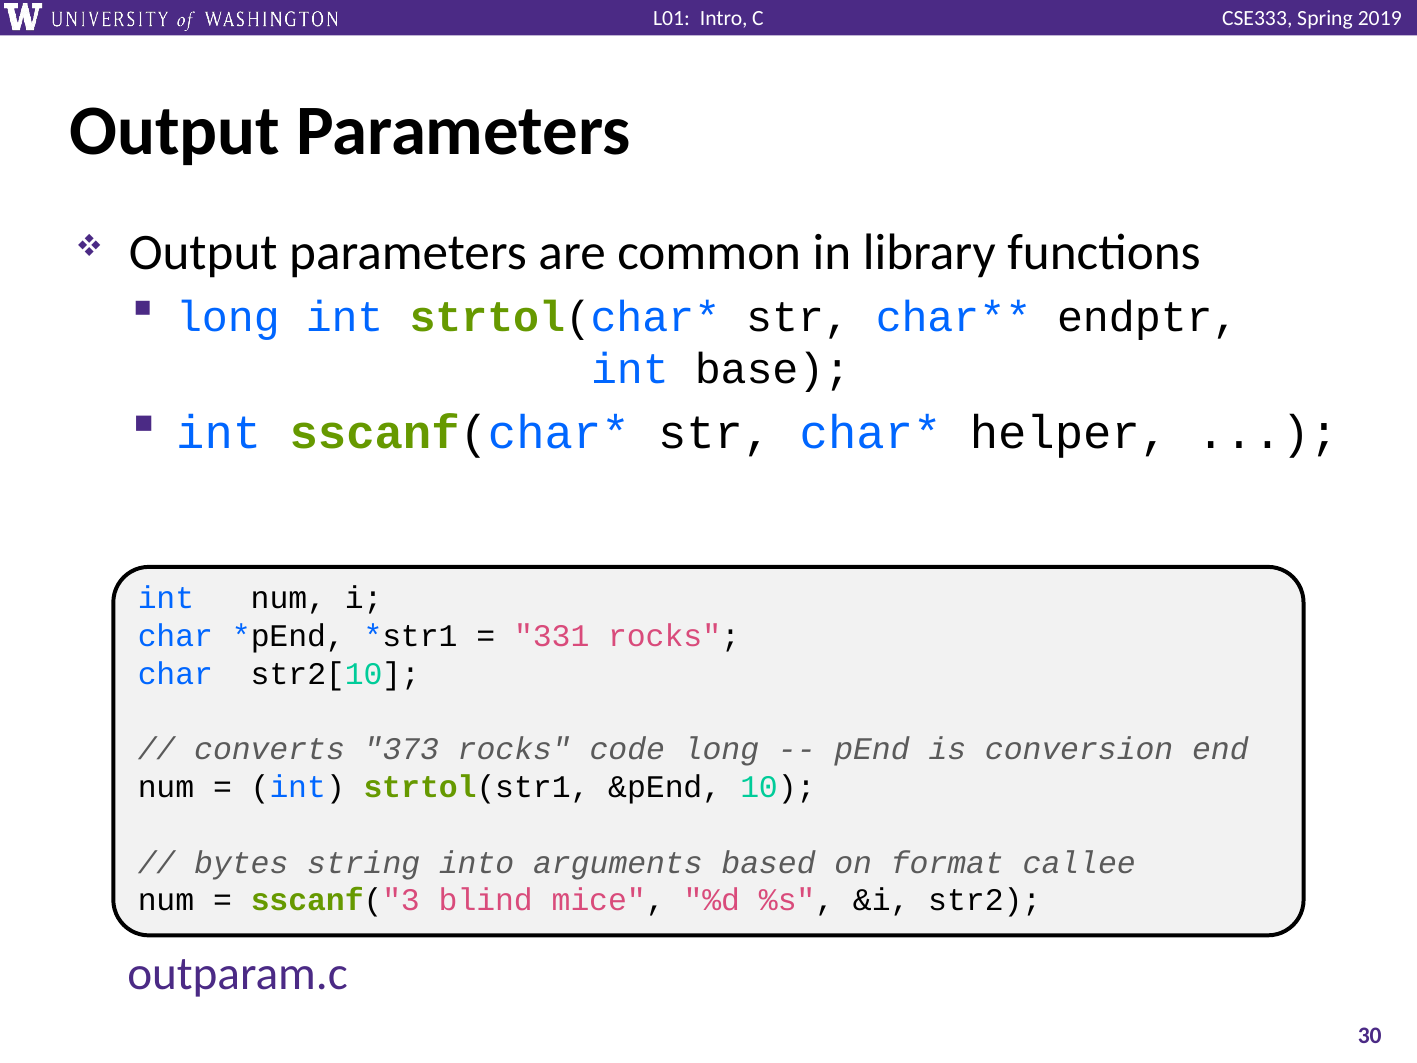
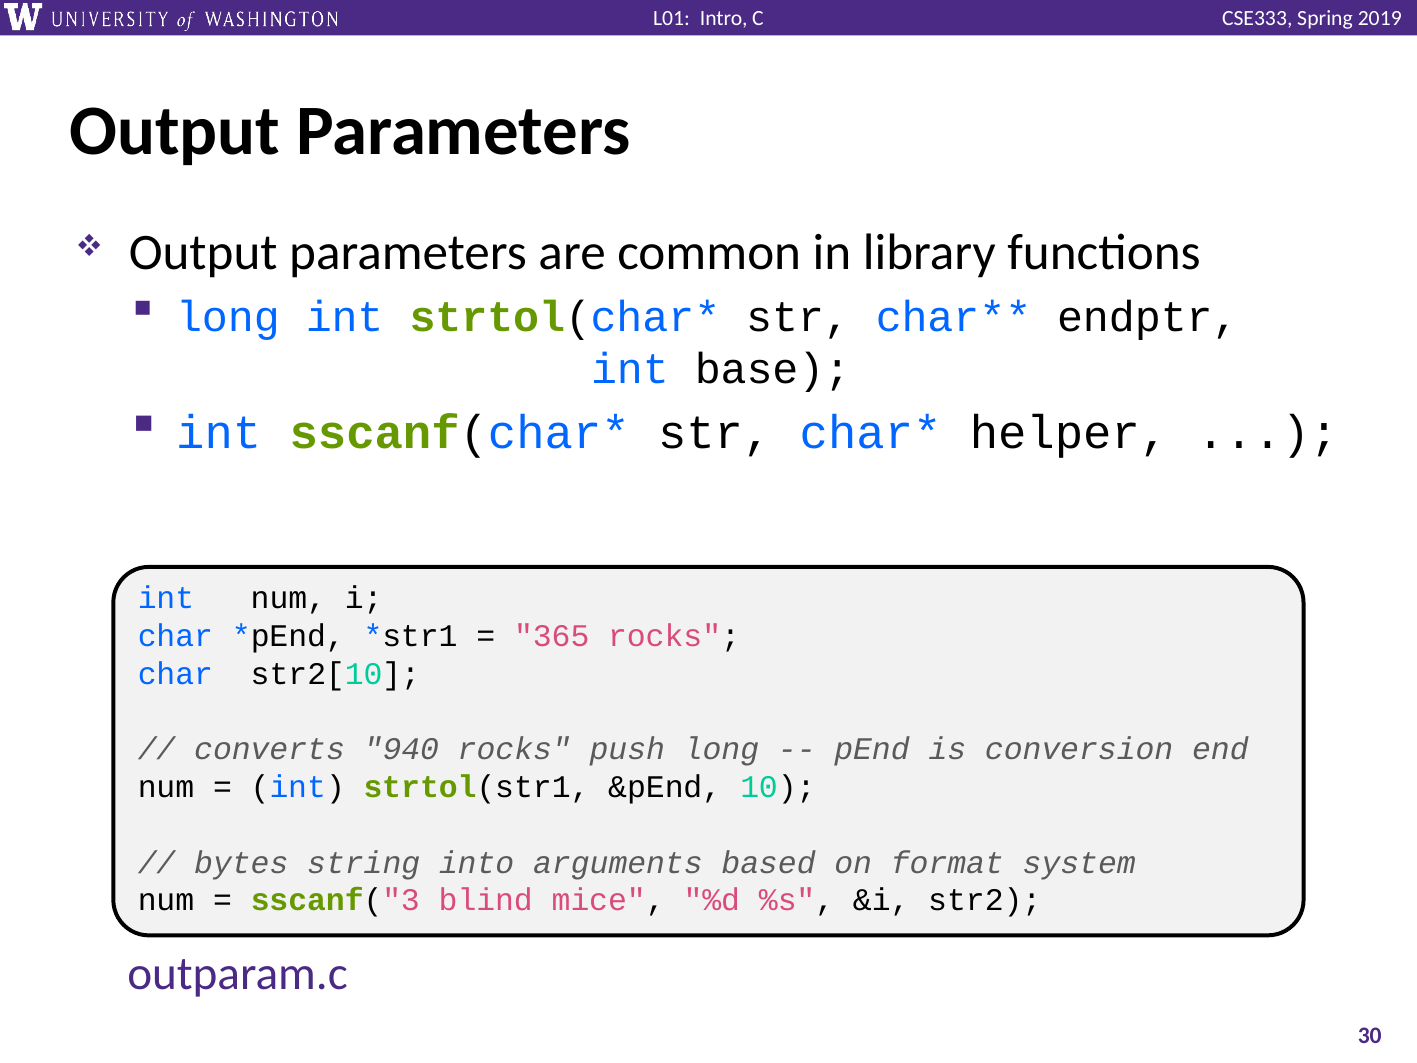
331: 331 -> 365 (552, 636)
373: 373 -> 940 (401, 749)
code: code -> push (627, 749)
callee: callee -> system (1079, 863)
